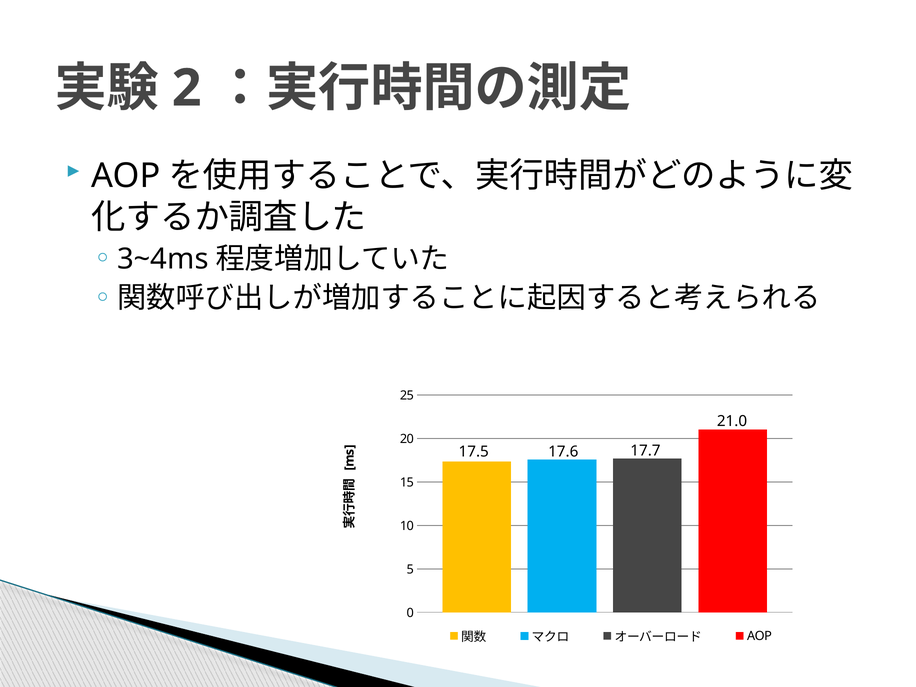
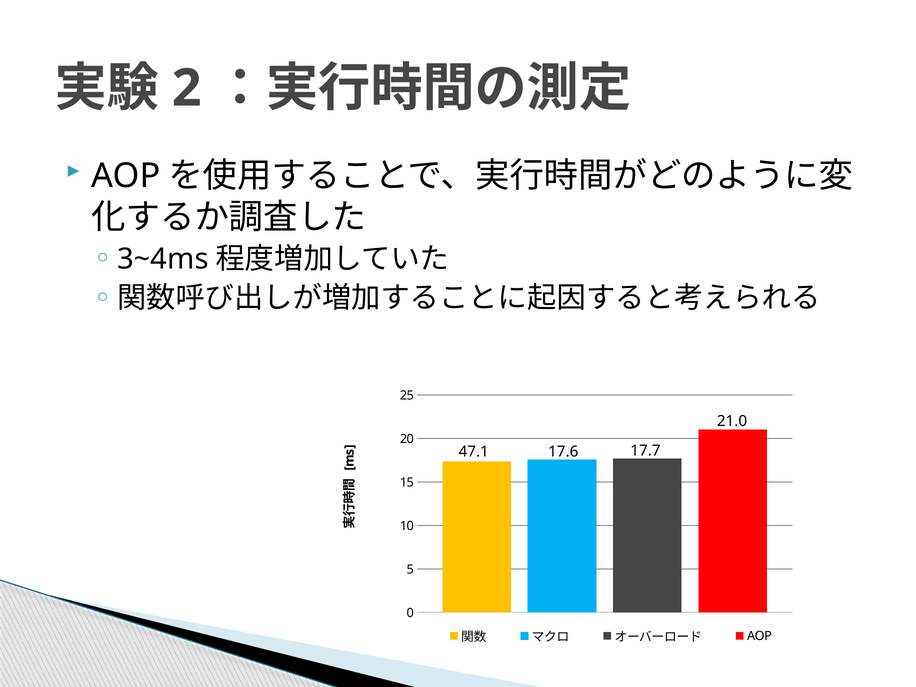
17.5: 17.5 -> 47.1 (474, 452)
